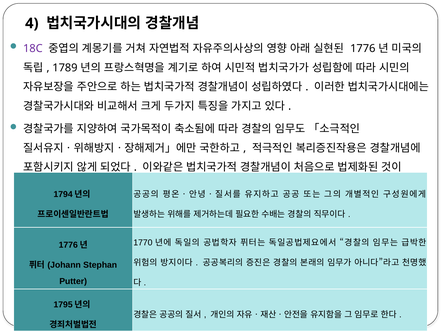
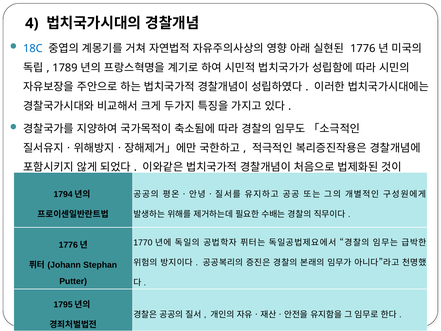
18C colour: purple -> blue (33, 48)
